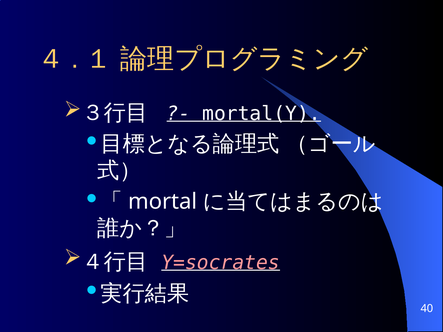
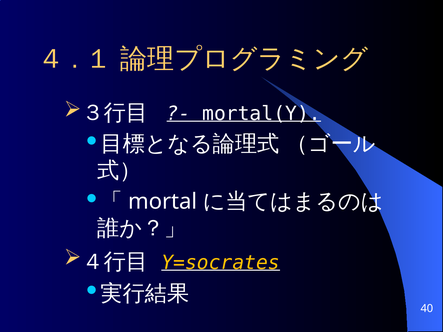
Y=socrates colour: pink -> yellow (221, 263)
